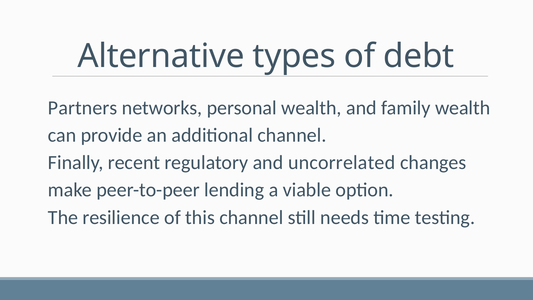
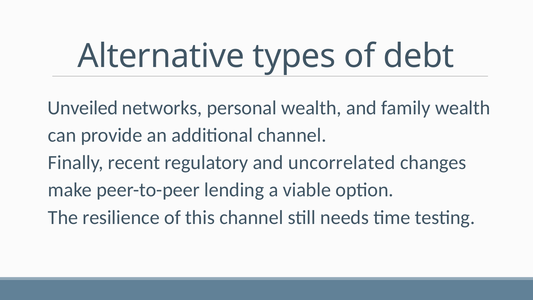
Partners: Partners -> Unveiled (83, 108)
